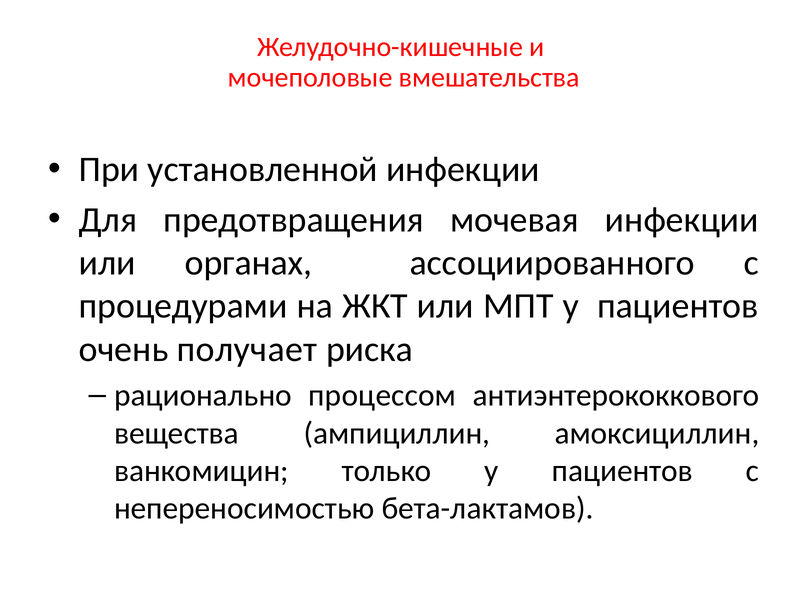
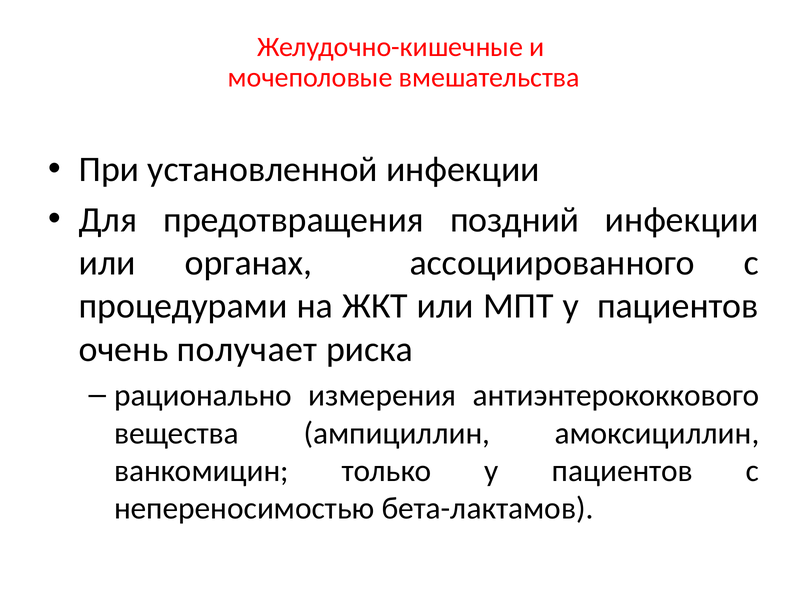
мочевая: мочевая -> поздний (515, 220)
процессом: процессом -> измерения (382, 396)
